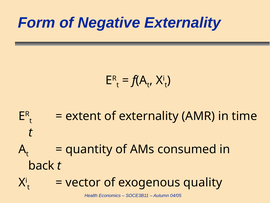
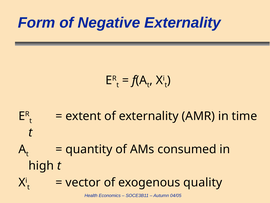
back: back -> high (41, 165)
